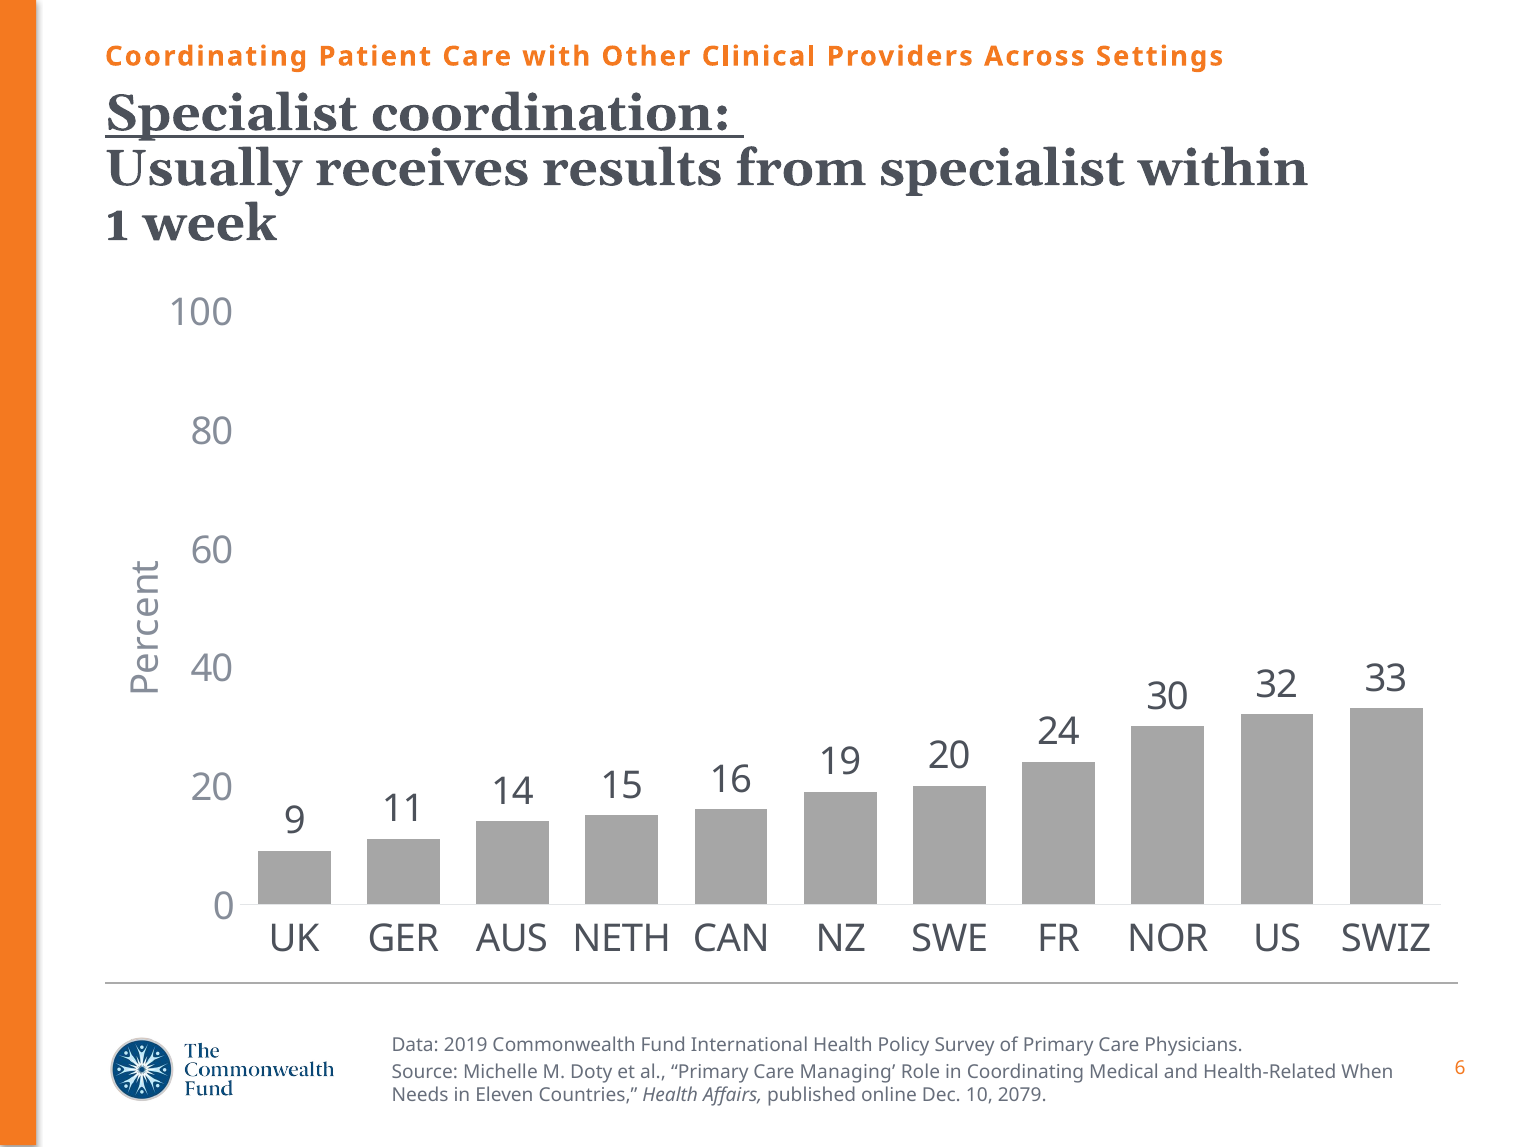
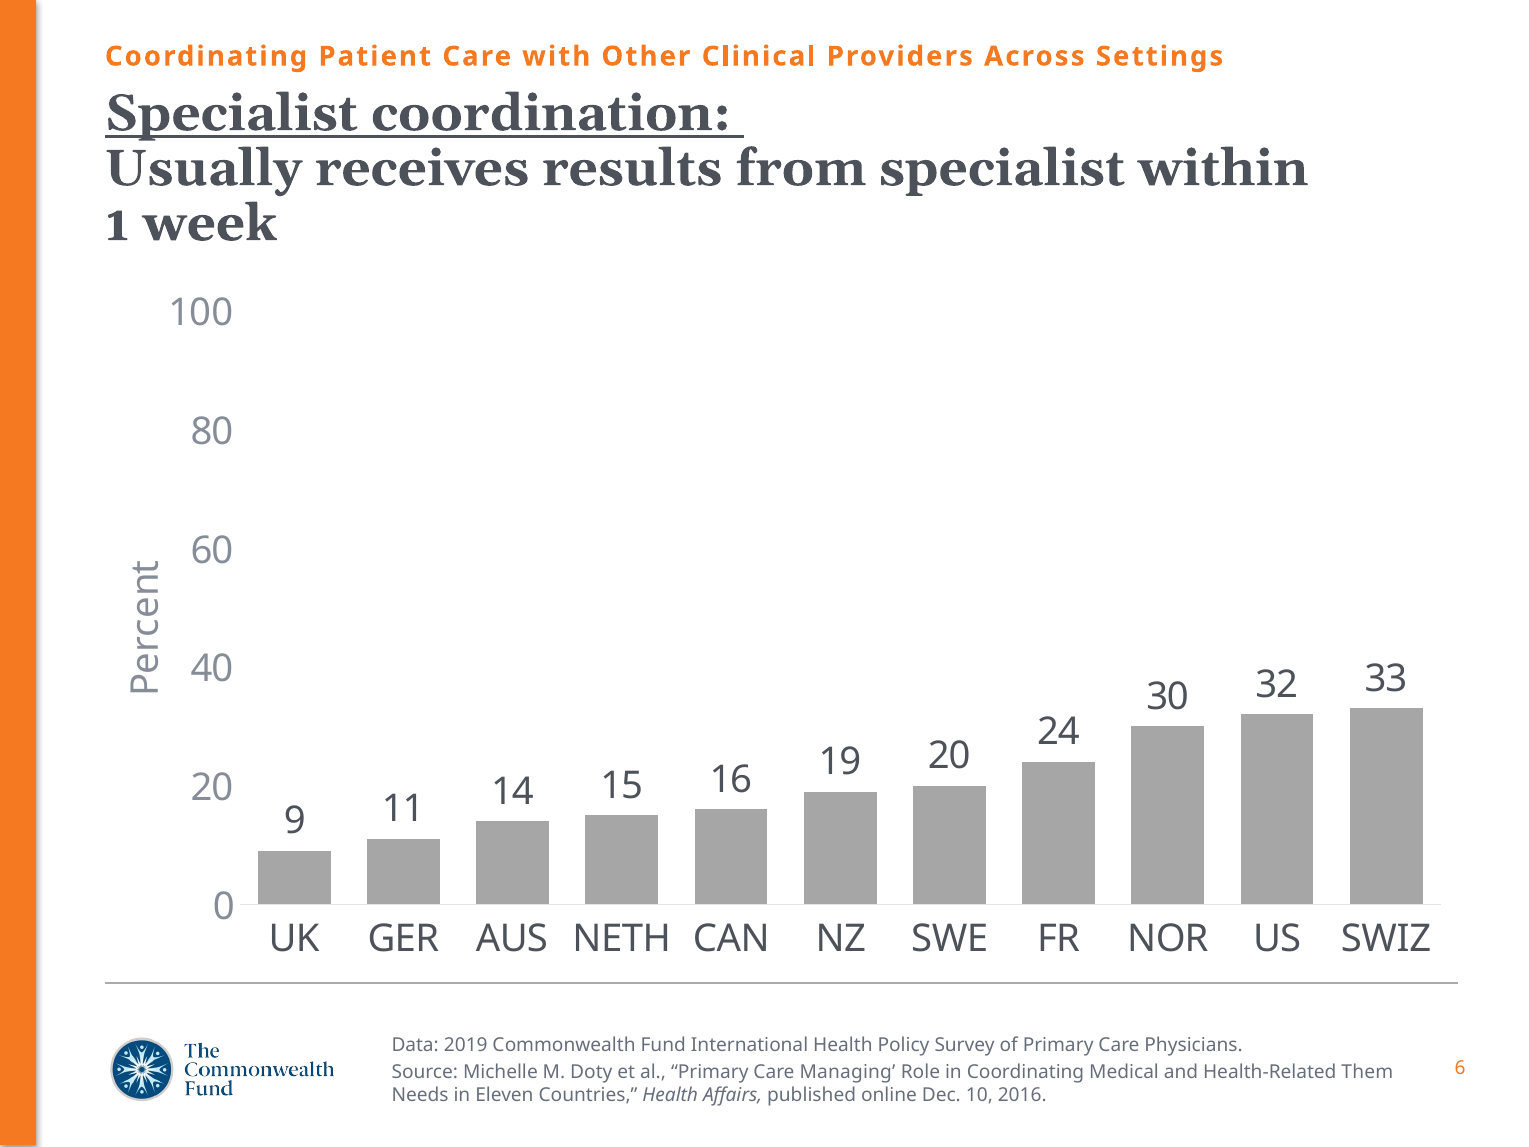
When: When -> Them (1367, 1072)
2079: 2079 -> 2016 (1022, 1095)
